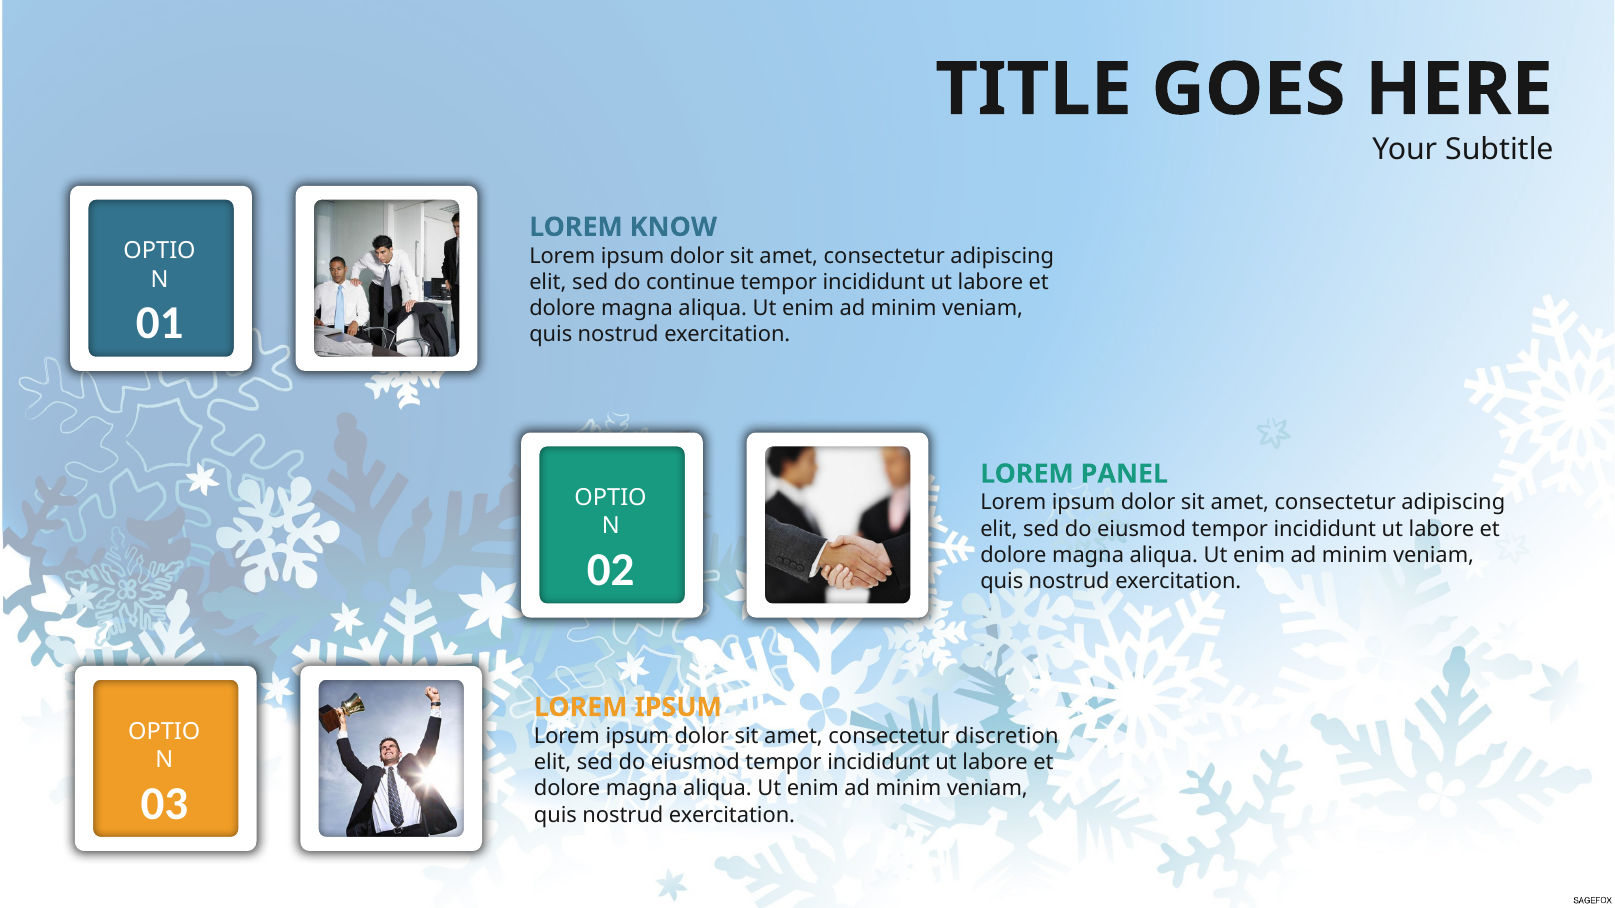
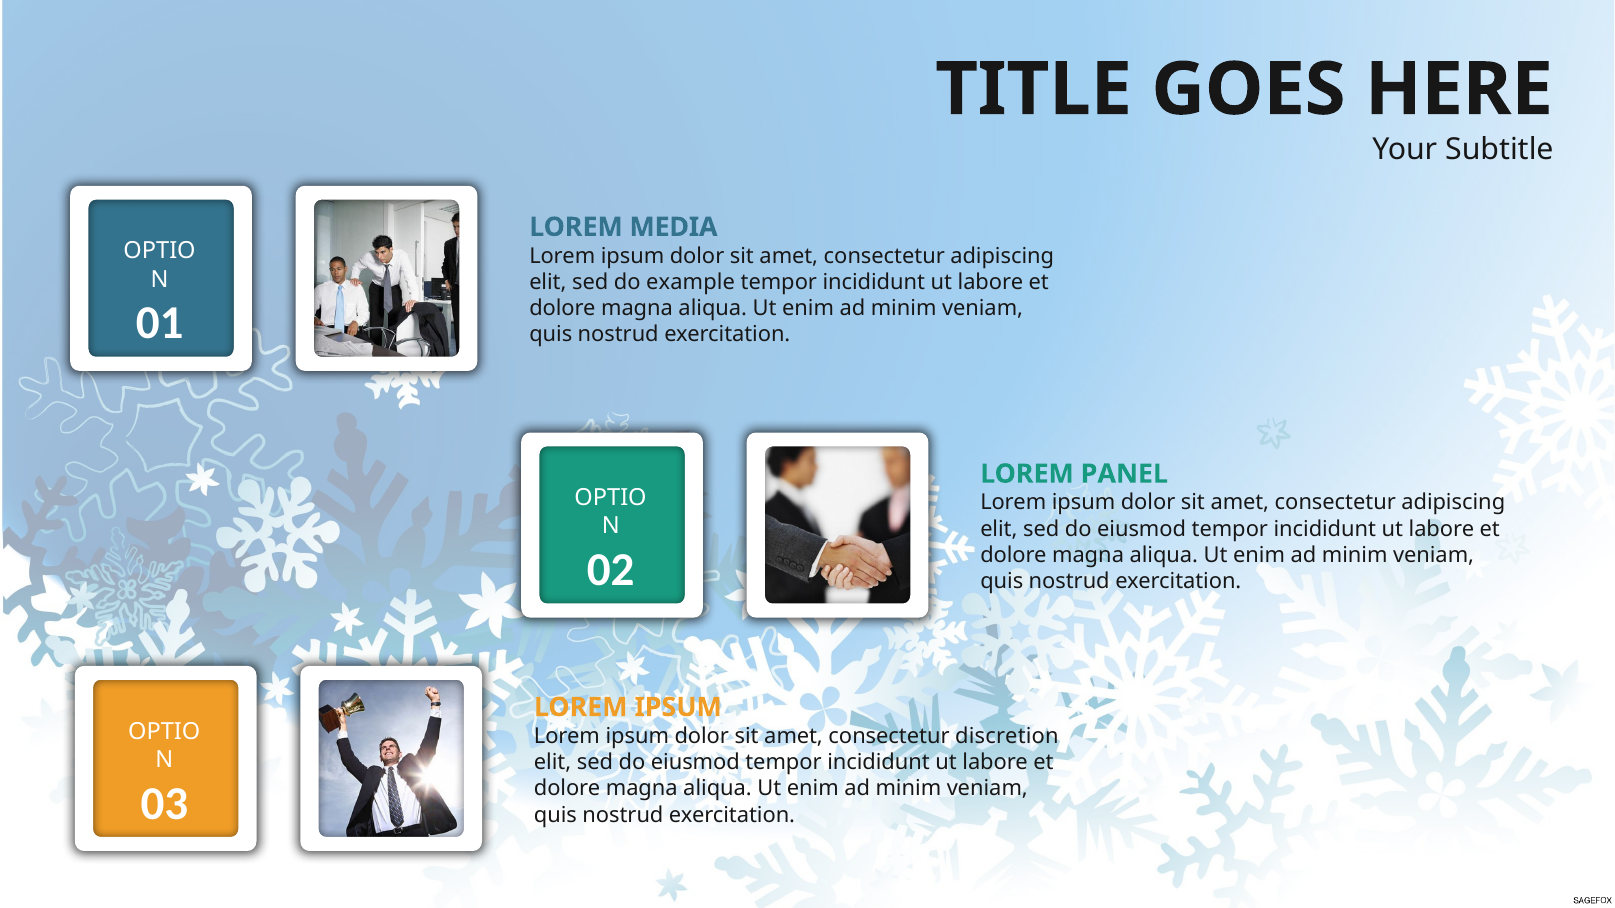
KNOW: KNOW -> MEDIA (674, 227)
continue: continue -> example (691, 282)
